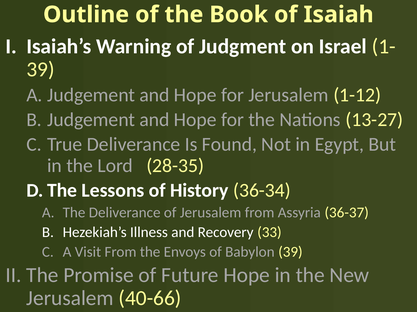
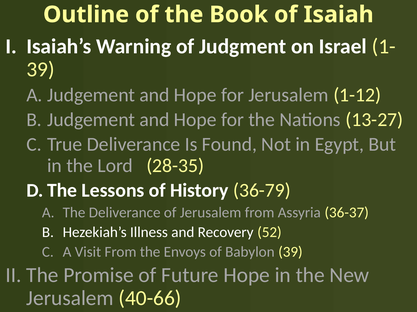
36-34: 36-34 -> 36-79 (262, 191)
33: 33 -> 52 (269, 233)
